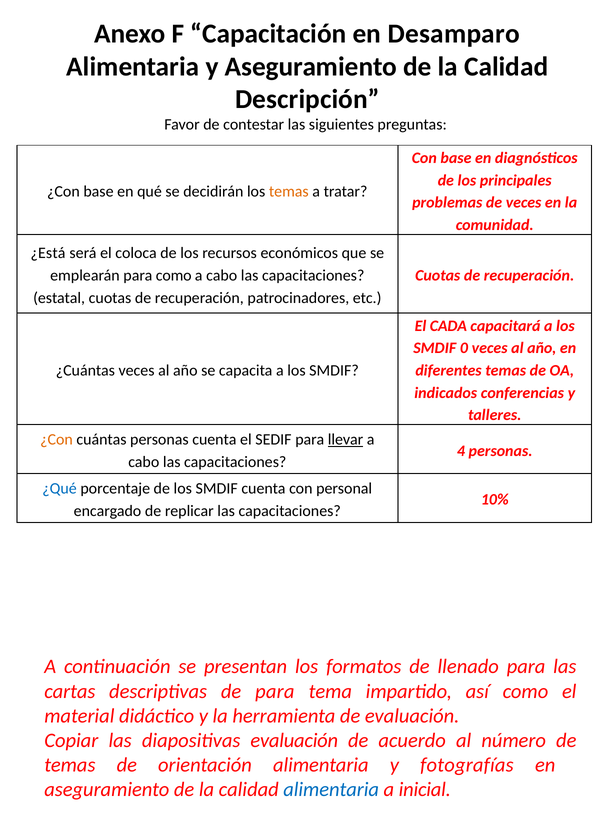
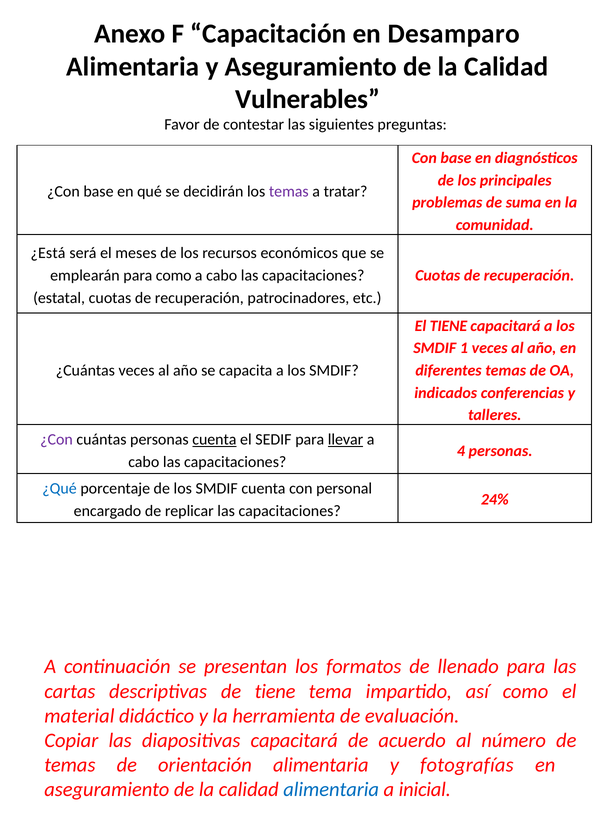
Descripción: Descripción -> Vulnerables (308, 99)
temas colour: orange -> purple (289, 192)
de veces: veces -> suma (524, 203)
coloca: coloca -> meses (136, 253)
El CADA: CADA -> TIENE (448, 326)
0: 0 -> 1 (464, 348)
¿Con colour: orange -> purple (56, 440)
cuenta underline: none -> present (214, 440)
10%: 10% -> 24% (495, 500)
de para: para -> tiene (275, 691)
diapositivas evaluación: evaluación -> capacitará (294, 740)
